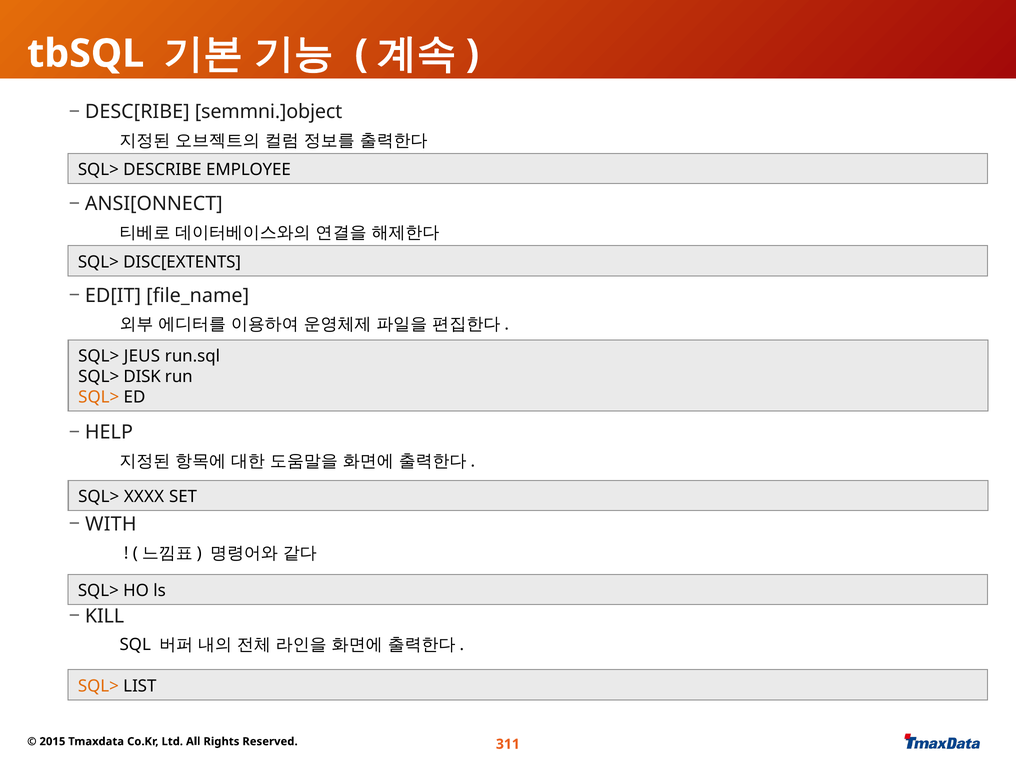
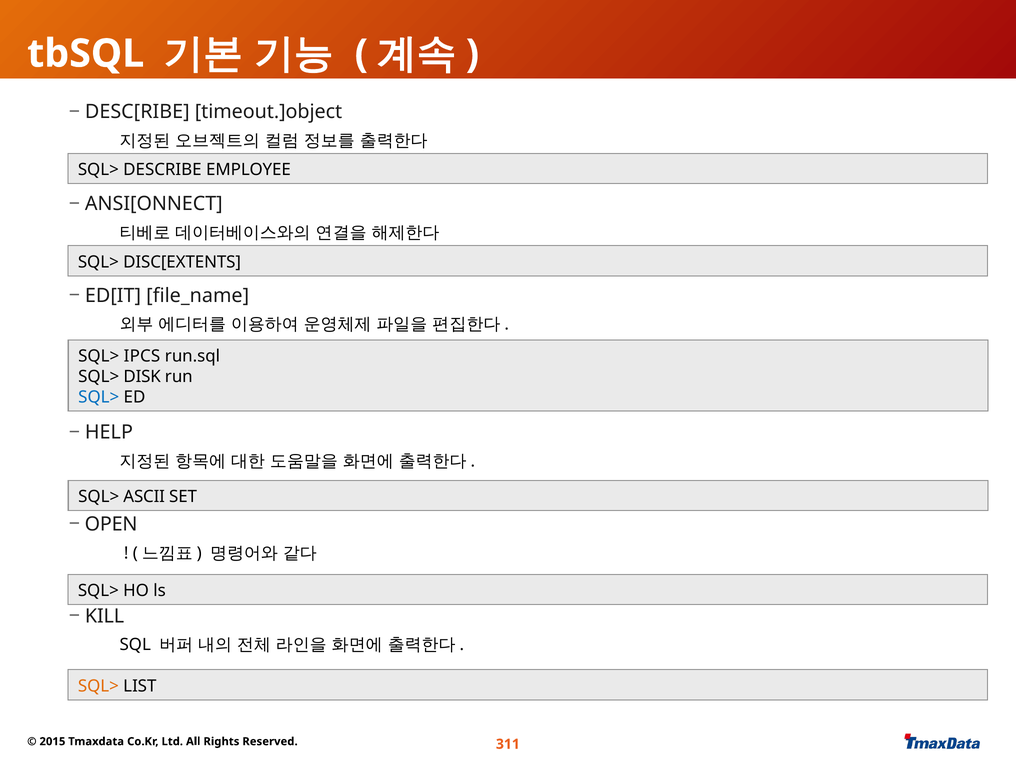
semmni.]object: semmni.]object -> timeout.]object (269, 112)
JEUS: JEUS -> IPCS (142, 356)
SQL> colour: orange -> blue (99, 397)
XXXX: XXXX -> ASCII (144, 497)
WITH: WITH -> OPEN (111, 524)
